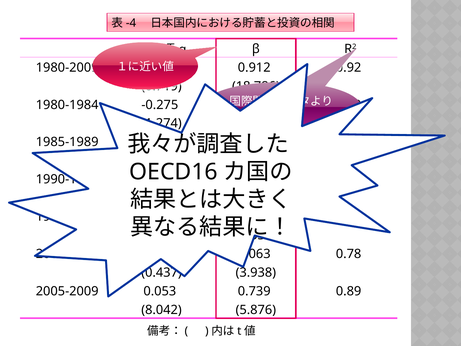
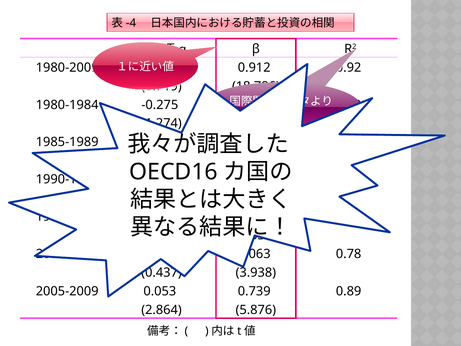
8.042: 8.042 -> 2.864 (161, 310)
